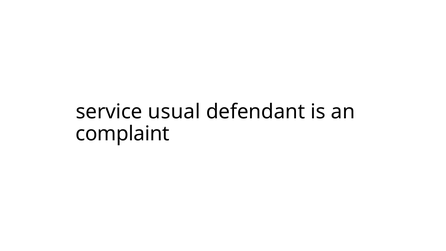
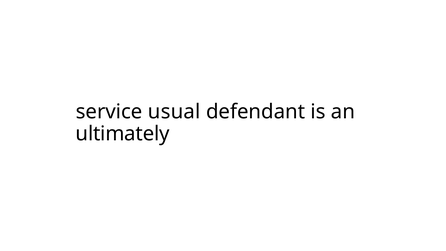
complaint: complaint -> ultimately (123, 134)
